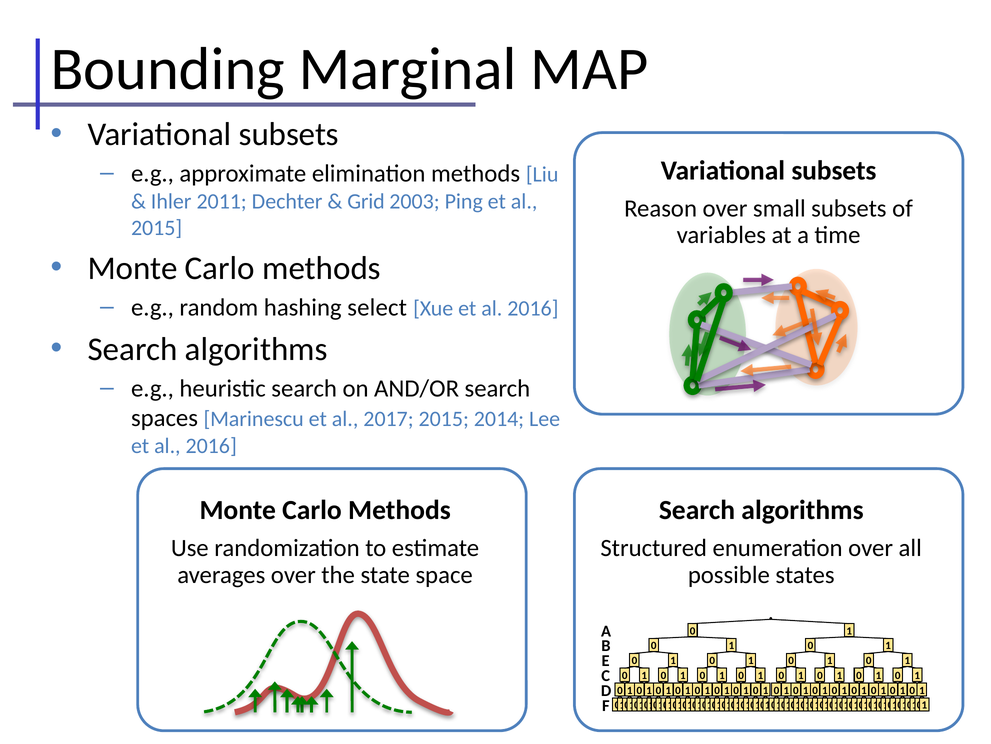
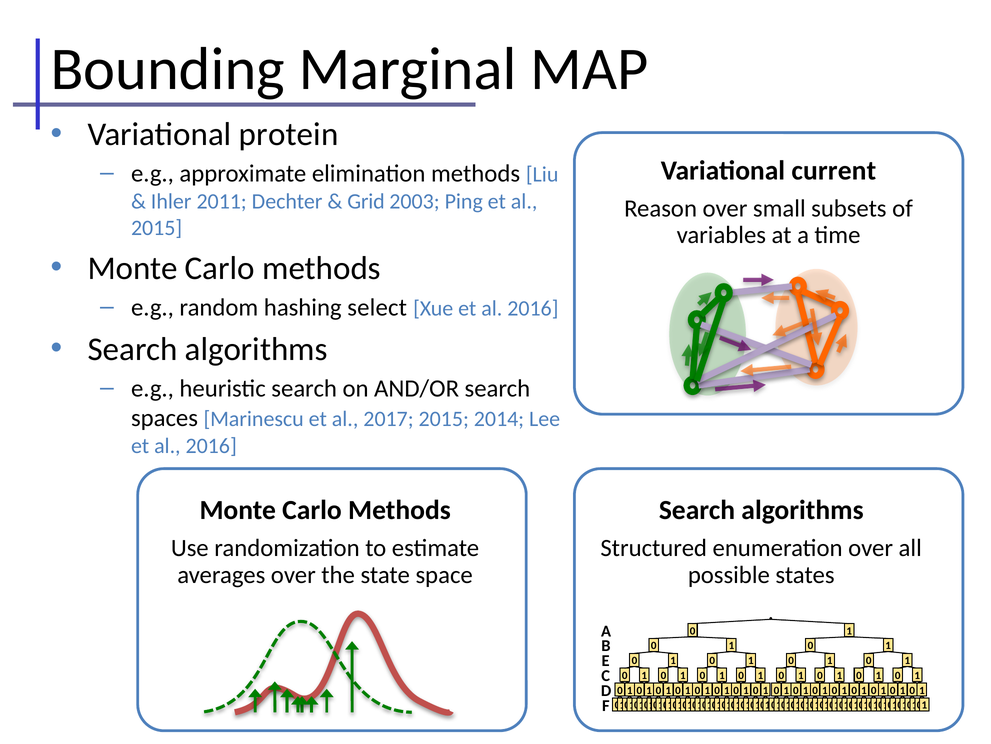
subsets: subsets -> protein (289, 134)
subsets: subsets -> current (834, 170)
